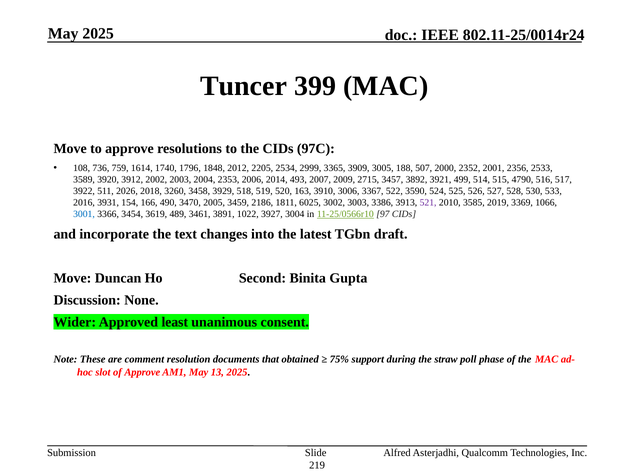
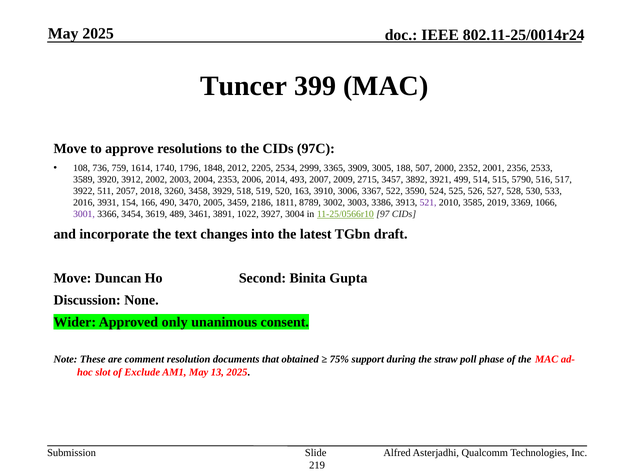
4790: 4790 -> 5790 (522, 179)
2026: 2026 -> 2057 (127, 191)
6025: 6025 -> 8789 (310, 203)
3001 colour: blue -> purple (84, 214)
least: least -> only (175, 322)
of Approve: Approve -> Exclude (142, 372)
